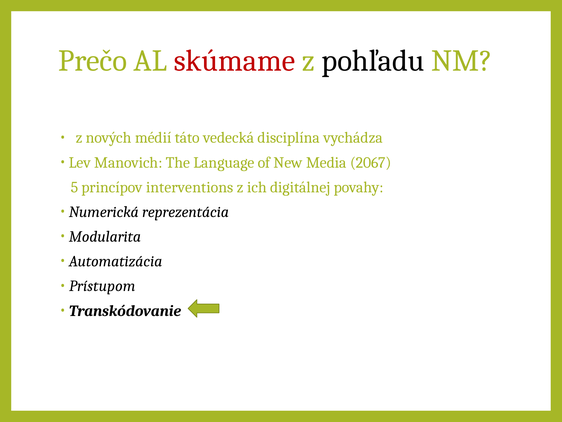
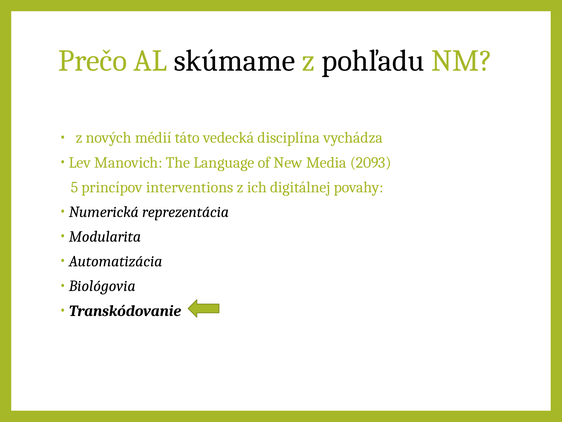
skúmame colour: red -> black (234, 61)
2067: 2067 -> 2093 (371, 162)
Prístupom: Prístupom -> Biológovia (102, 286)
